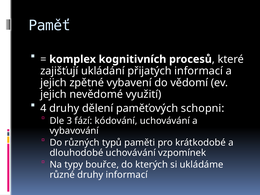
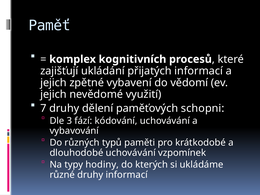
4: 4 -> 7 (43, 108)
bouřce: bouřce -> hodiny (102, 165)
